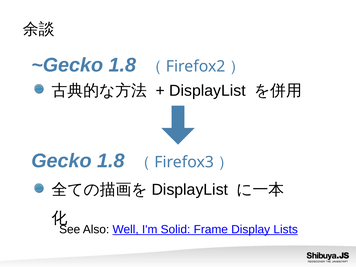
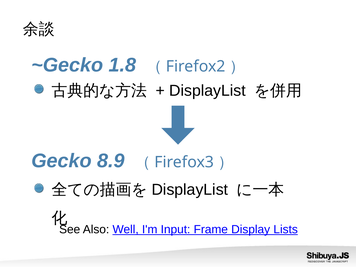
Gecko 1.8: 1.8 -> 8.9 (111, 161)
Solid: Solid -> Input (176, 229)
